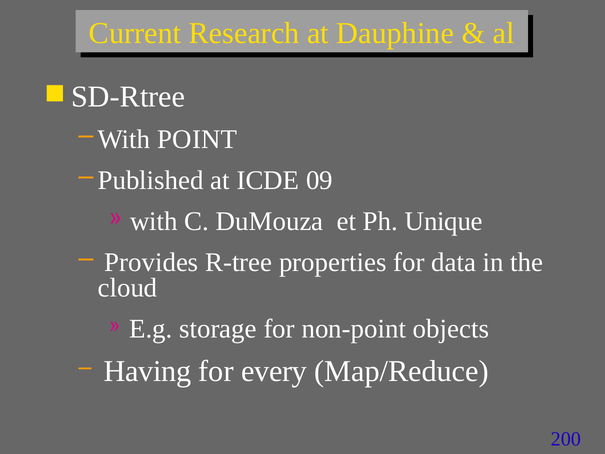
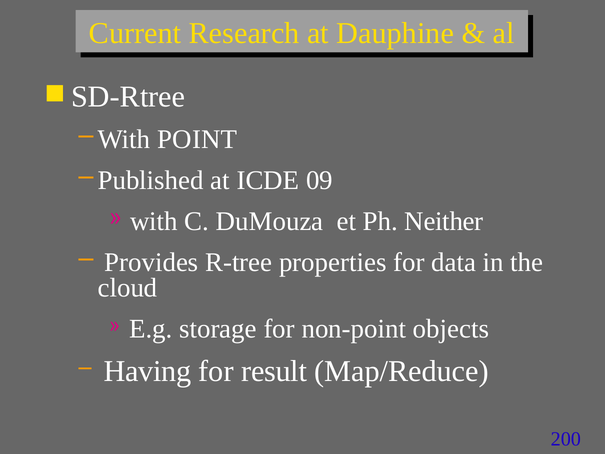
Unique: Unique -> Neither (444, 221)
every: every -> result (274, 371)
